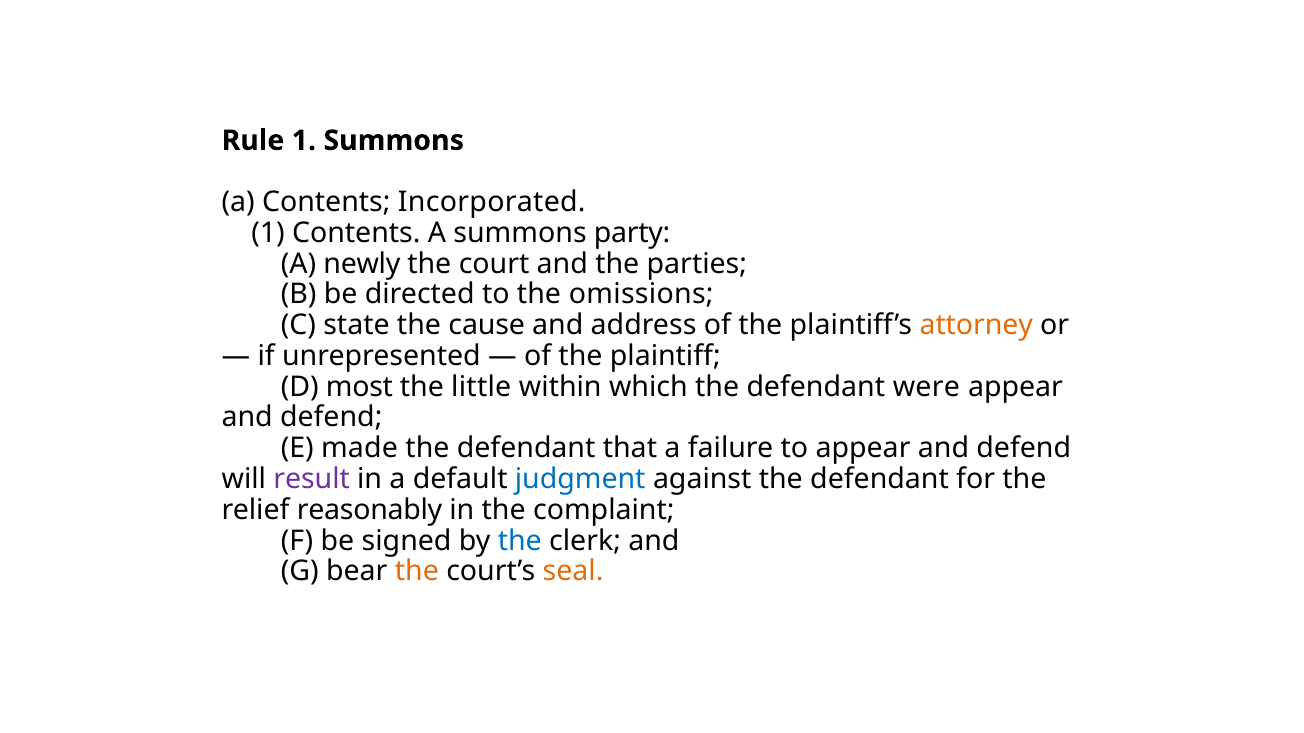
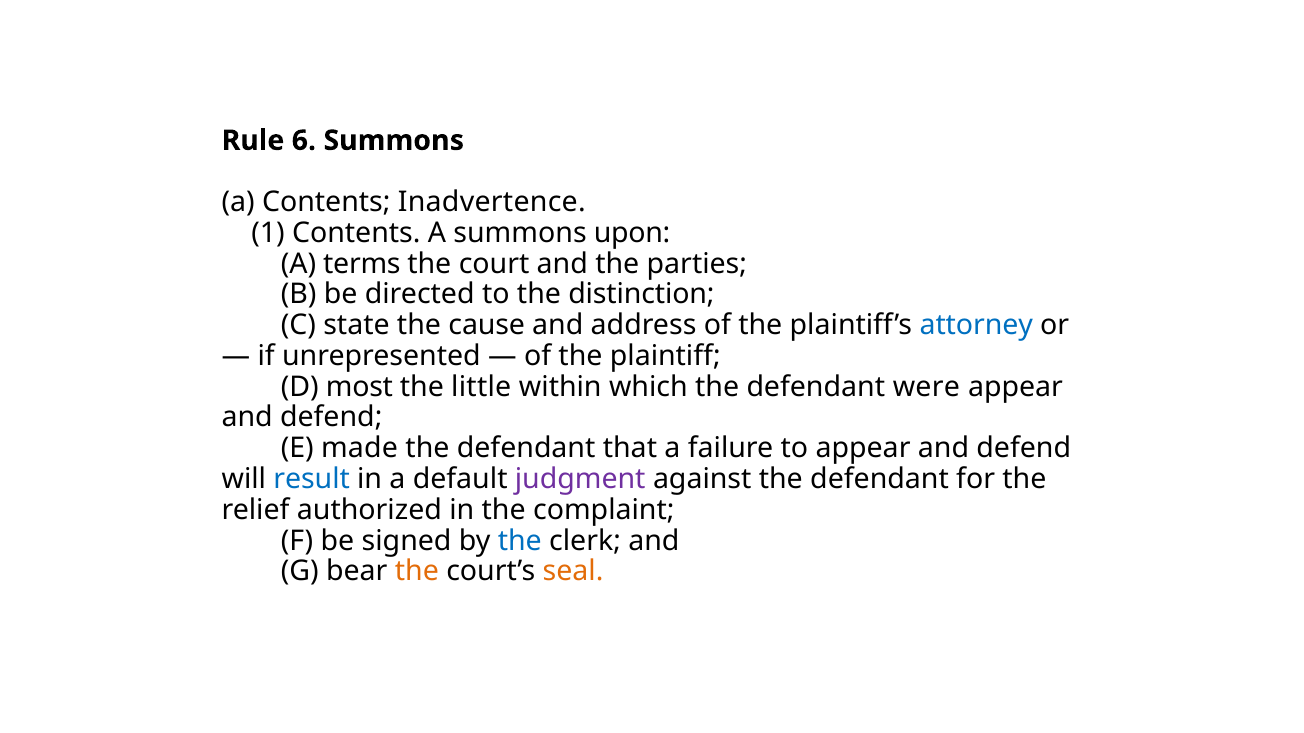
Rule 1: 1 -> 6 (304, 141)
Incorporated: Incorporated -> Inadvertence (492, 202)
party: party -> upon (632, 233)
newly: newly -> terms (362, 264)
omissions: omissions -> distinction (641, 295)
attorney colour: orange -> blue (976, 325)
result colour: purple -> blue (312, 479)
judgment colour: blue -> purple (580, 479)
reasonably: reasonably -> authorized (369, 510)
